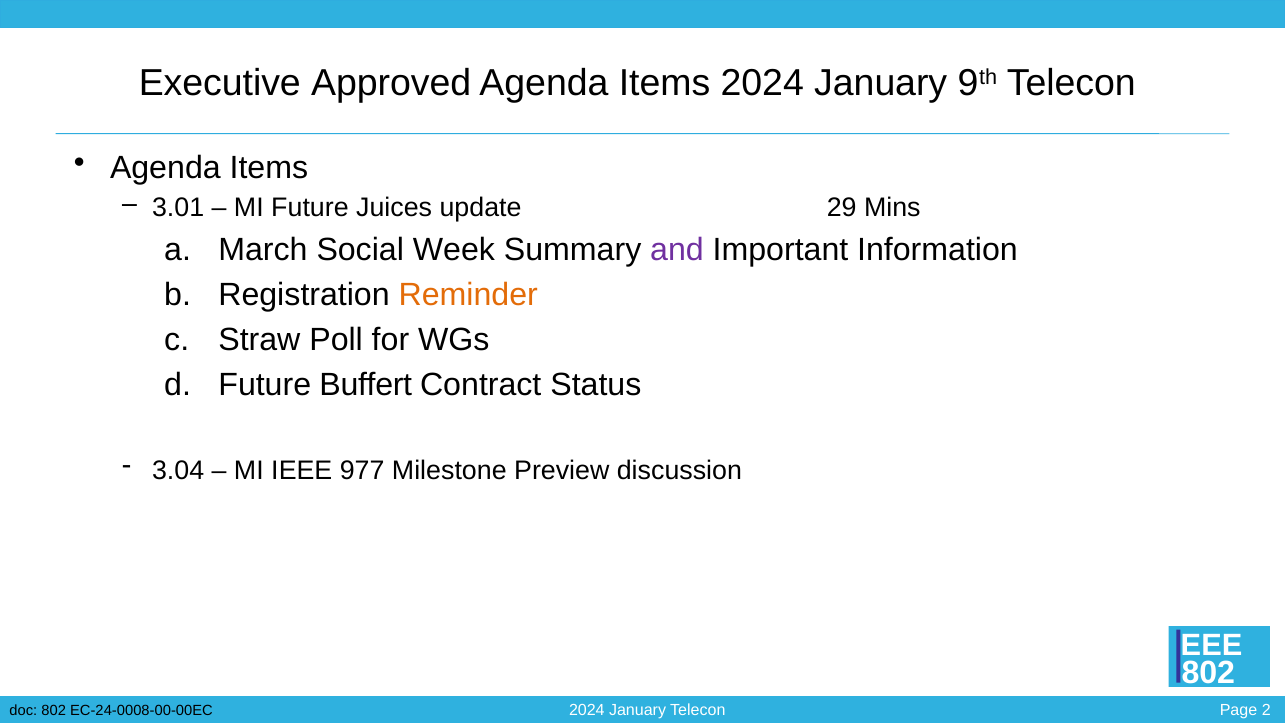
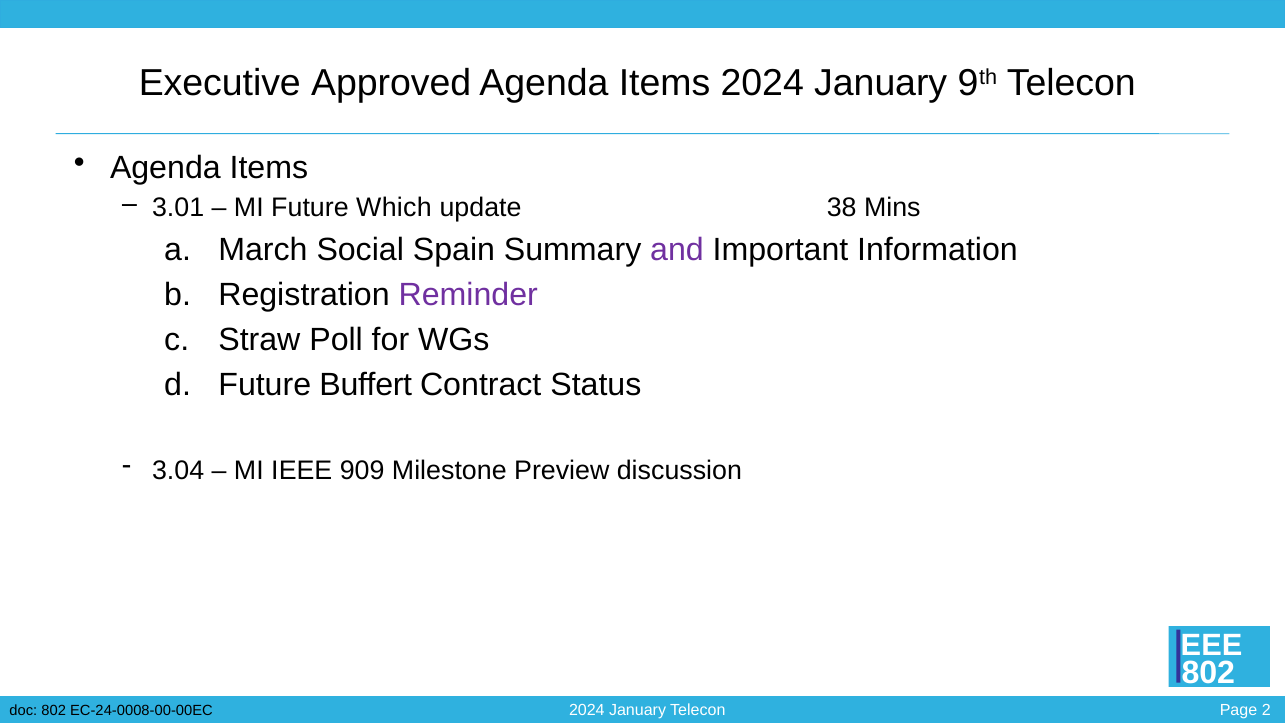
Juices: Juices -> Which (394, 208)
29: 29 -> 38 (842, 208)
Week: Week -> Spain (454, 250)
Reminder colour: orange -> purple (468, 295)
977: 977 -> 909 (362, 470)
